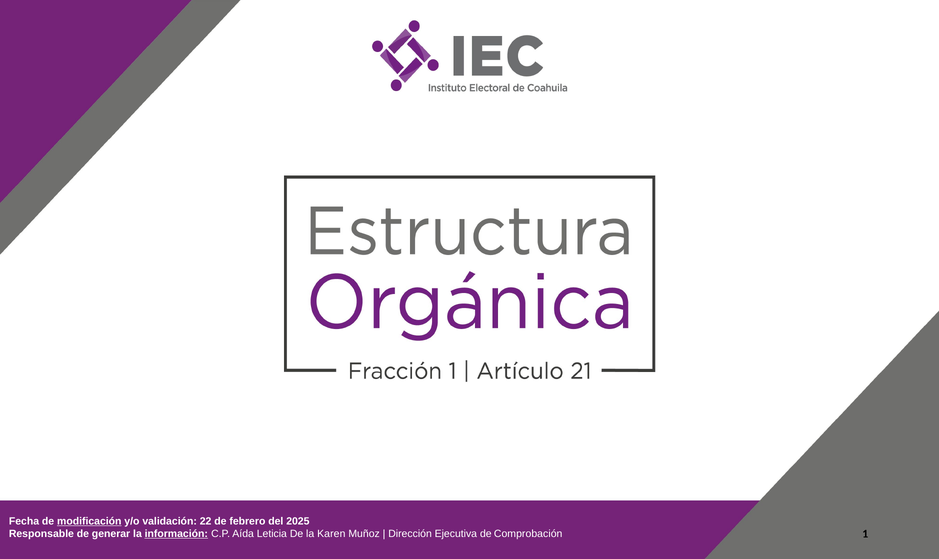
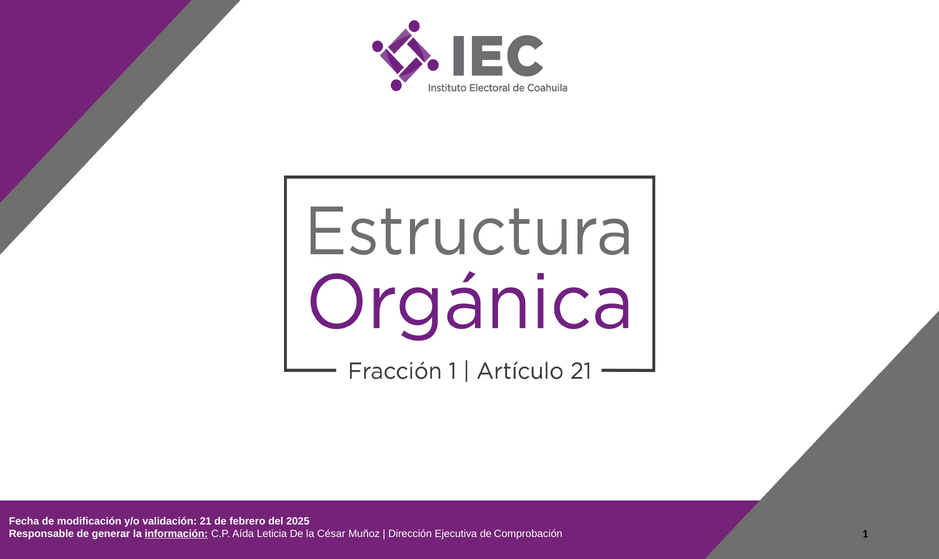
modificación underline: present -> none (89, 521)
22: 22 -> 21 (206, 521)
Karen: Karen -> César (331, 533)
